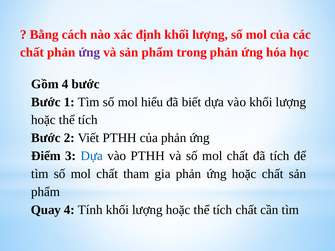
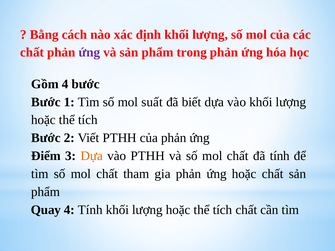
hiểu: hiểu -> suất (152, 102)
Dựa colour: blue -> orange (92, 156)
đã tích: tích -> tính (280, 156)
